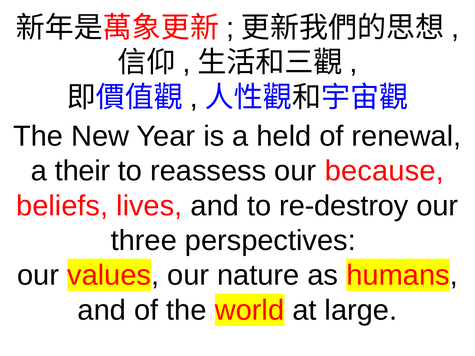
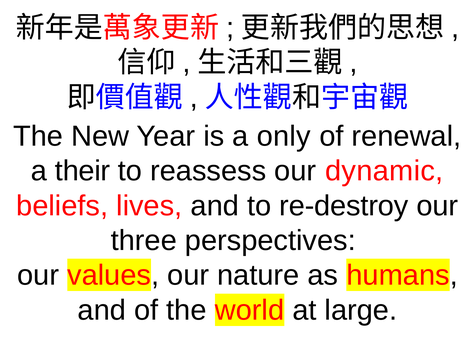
held: held -> only (284, 136)
because: because -> dynamic (384, 171)
